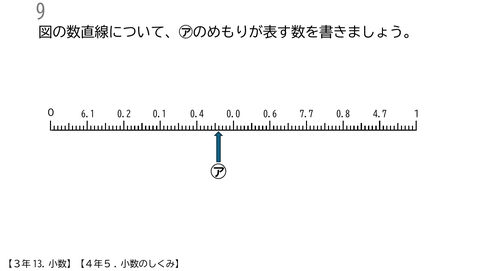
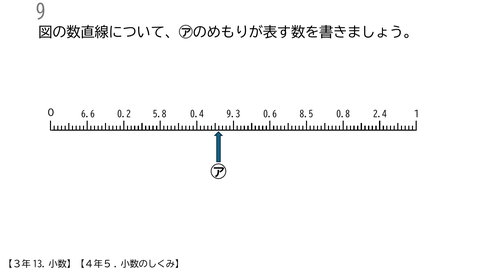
6.1: 6.1 -> 6.6 (88, 114)
0.1: 0.1 -> 5.8 (160, 114)
0.0: 0.0 -> 9.3 (233, 114)
7.7: 7.7 -> 8.5 (306, 114)
4.7: 4.7 -> 2.4 (380, 114)
